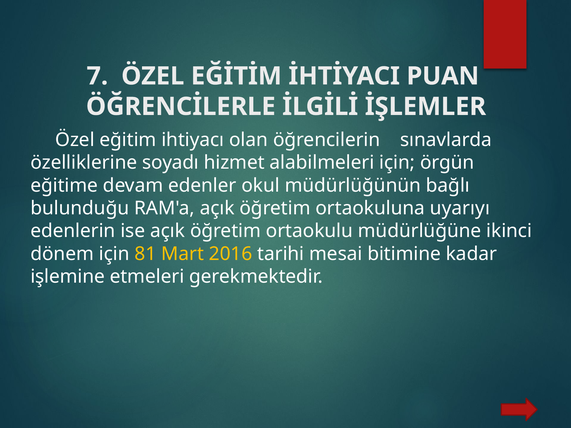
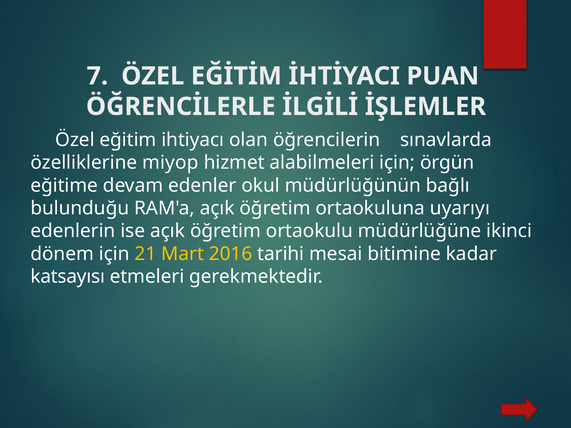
soyadı: soyadı -> miyop (170, 163)
81: 81 -> 21 (145, 254)
işlemine: işlemine -> katsayısı (68, 277)
